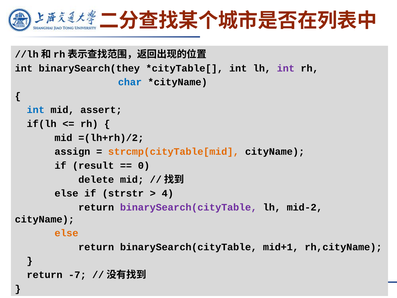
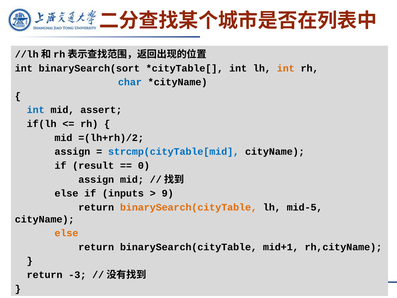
binarySearch(they: binarySearch(they -> binarySearch(sort (89, 68)
int colour: purple -> orange (286, 68)
strcmp(cityTable[mid colour: orange -> blue (174, 152)
delete: delete -> assign (96, 179)
strstr: strstr -> inputs (123, 193)
4: 4 -> 9 (168, 193)
binarySearch(cityTable colour: purple -> orange (189, 207)
mid-2: mid-2 -> mid-5 (305, 207)
-7: -7 -> -3 (77, 275)
